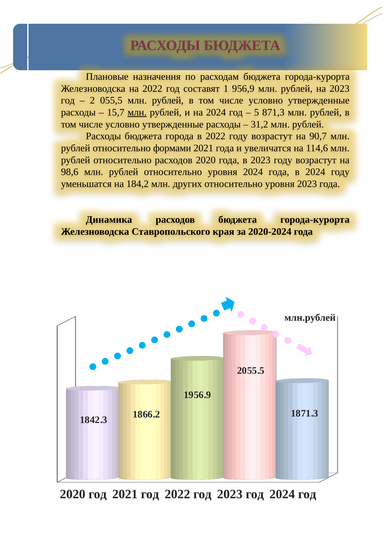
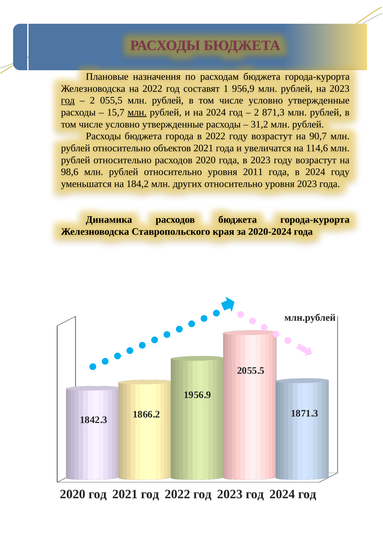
год underline: none -> present (68, 101)
5: 5 -> 2 (257, 112)
формами: формами -> объектов (172, 148)
уровня 2024: 2024 -> 2011 (253, 172)
